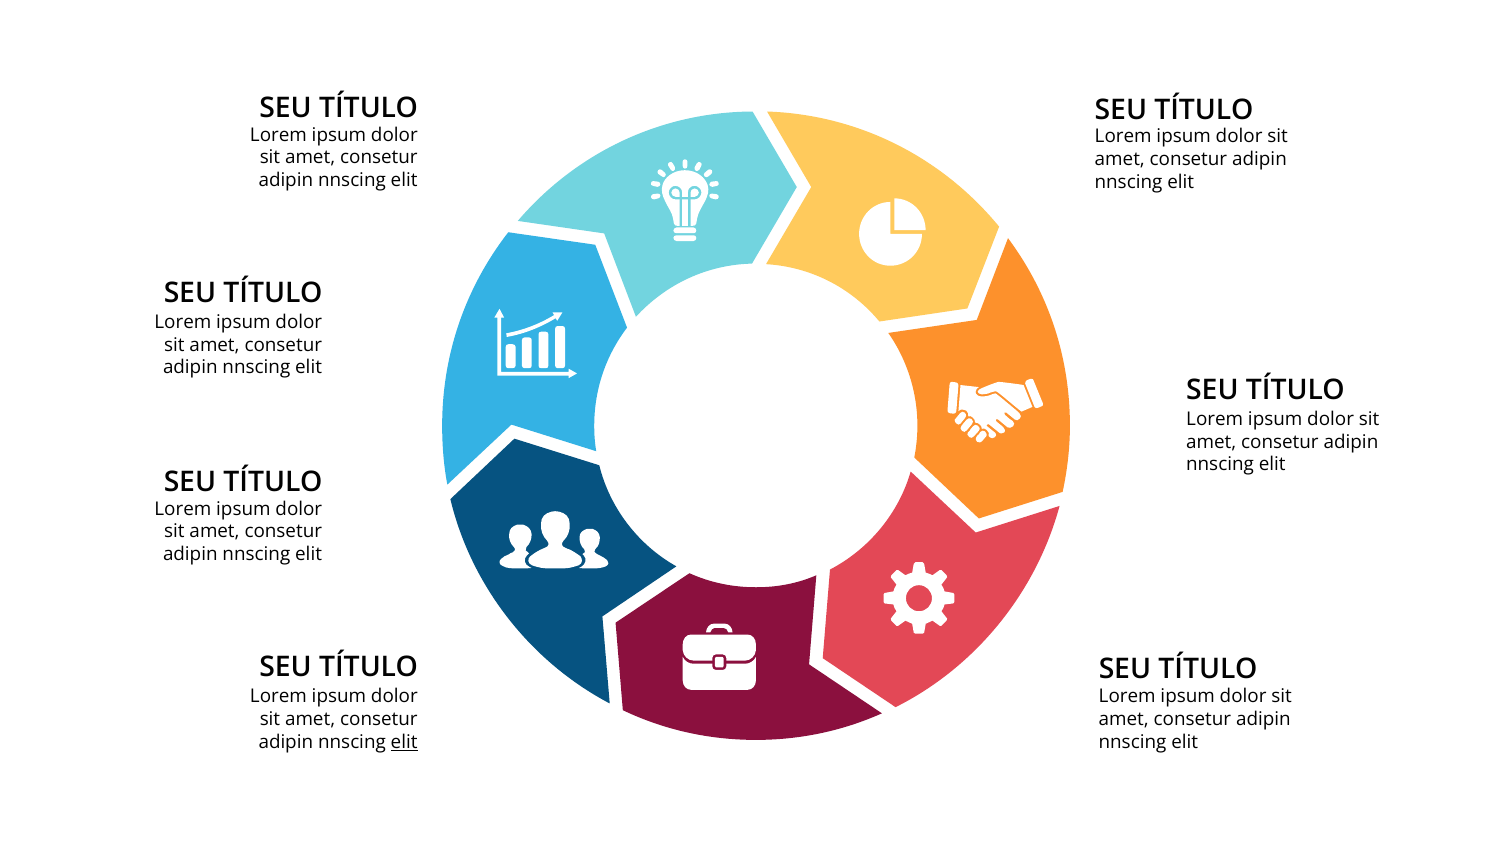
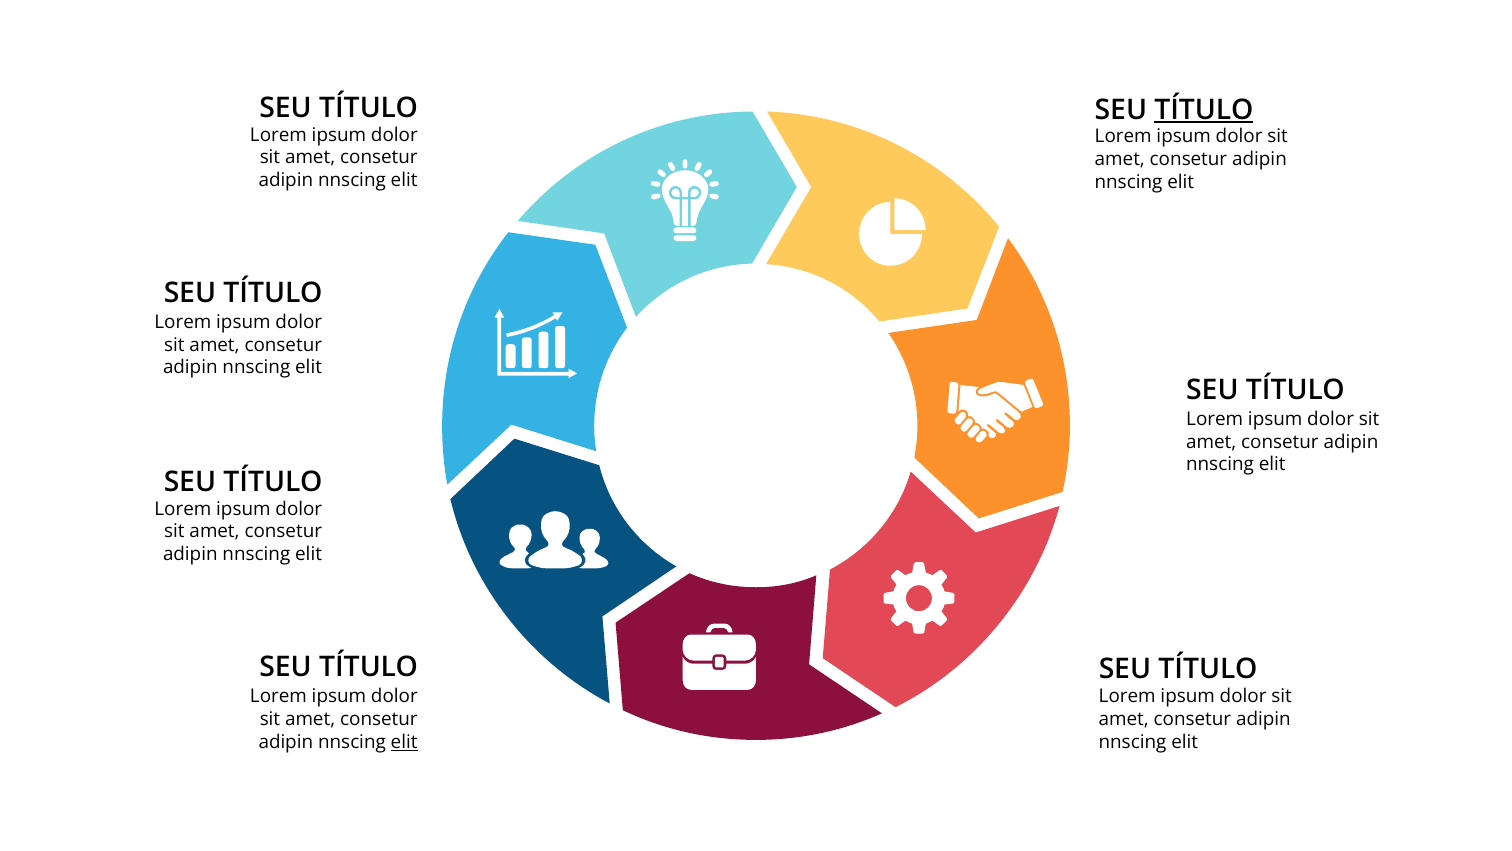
TÍTULO underline: none -> present (1204, 110)
